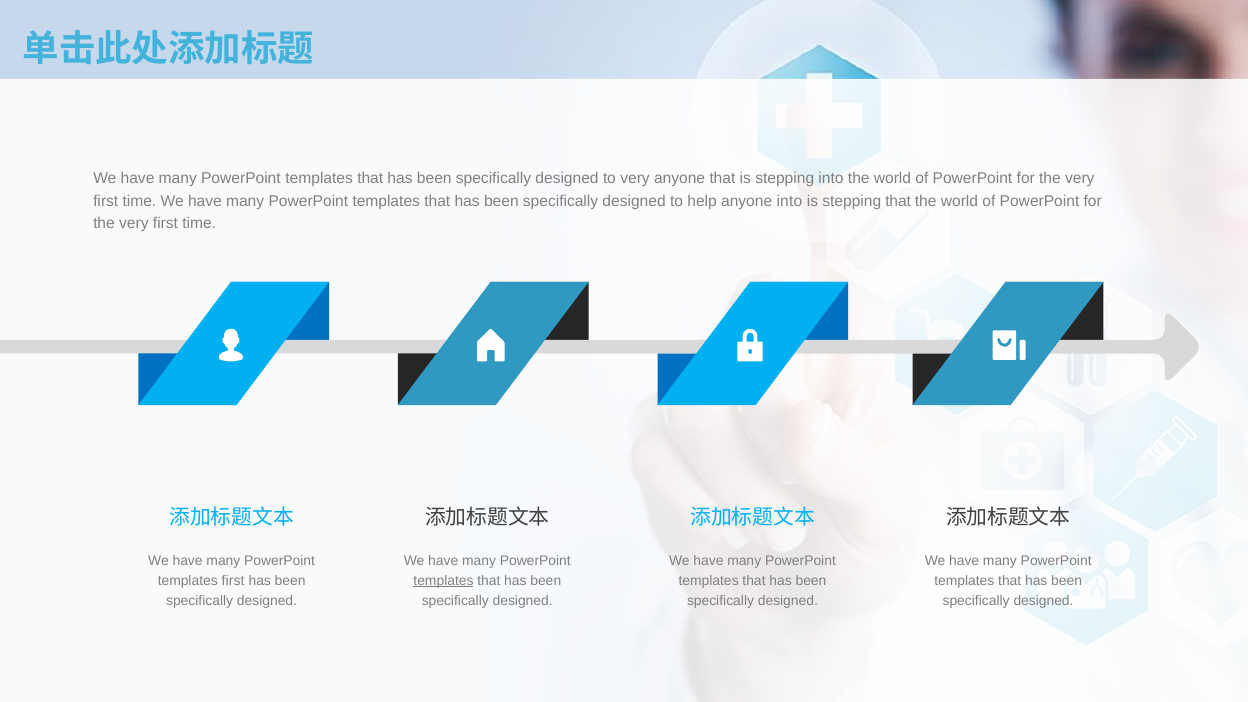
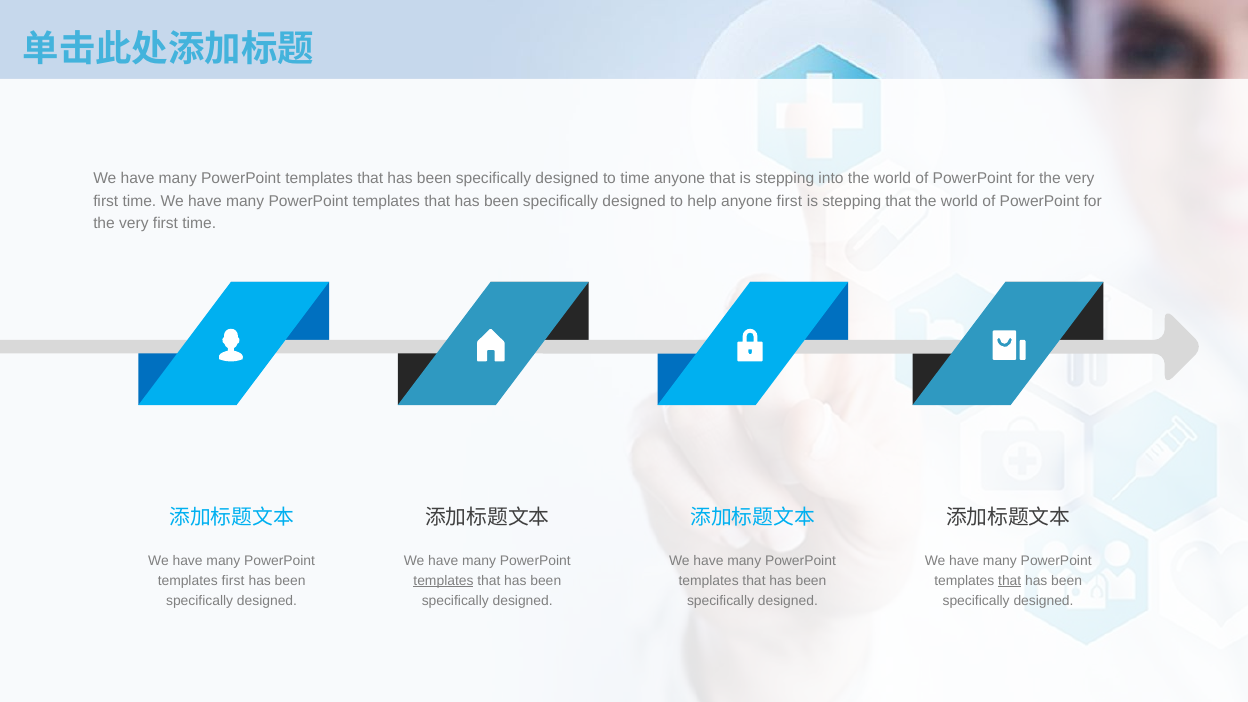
to very: very -> time (635, 179)
anyone into: into -> first (789, 201)
that underline: none -> present (1010, 581)
